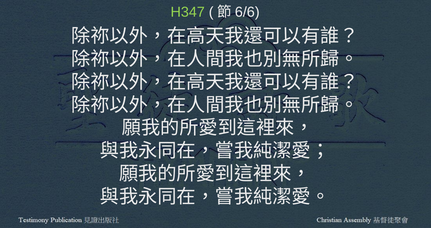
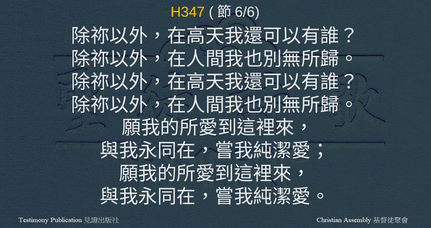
H347 colour: light green -> yellow (188, 12)
